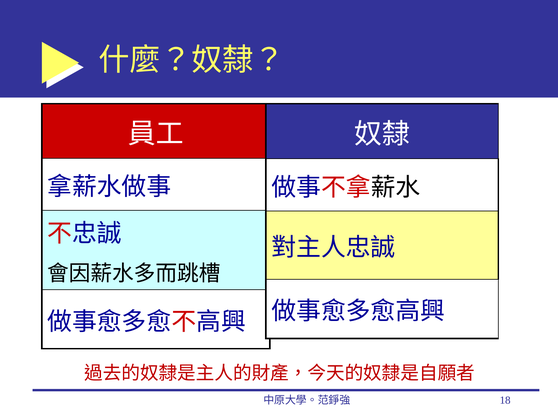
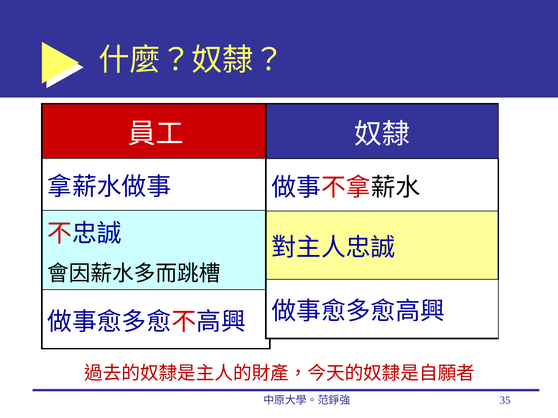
18: 18 -> 35 (505, 401)
